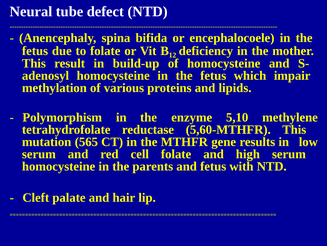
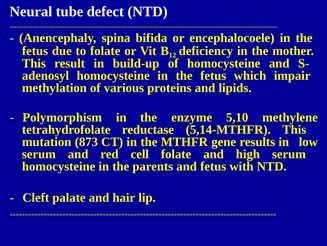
5,60-MTHFR: 5,60-MTHFR -> 5,14-MTHFR (228, 129)
565: 565 -> 873 (86, 142)
